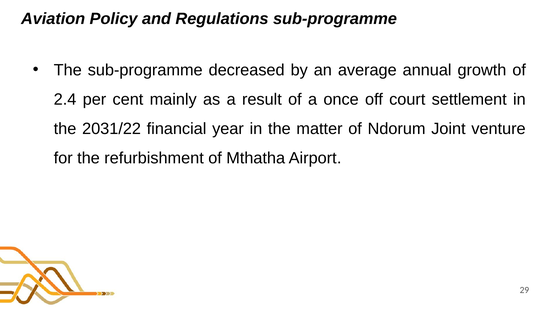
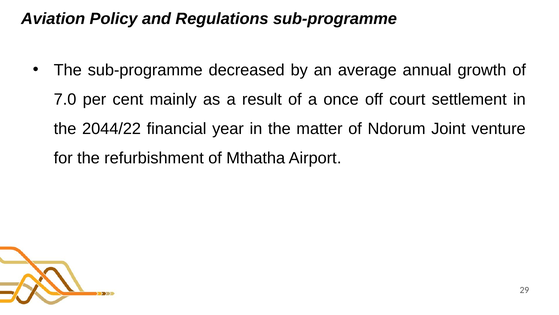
2.4: 2.4 -> 7.0 (65, 99)
2031/22: 2031/22 -> 2044/22 (112, 128)
